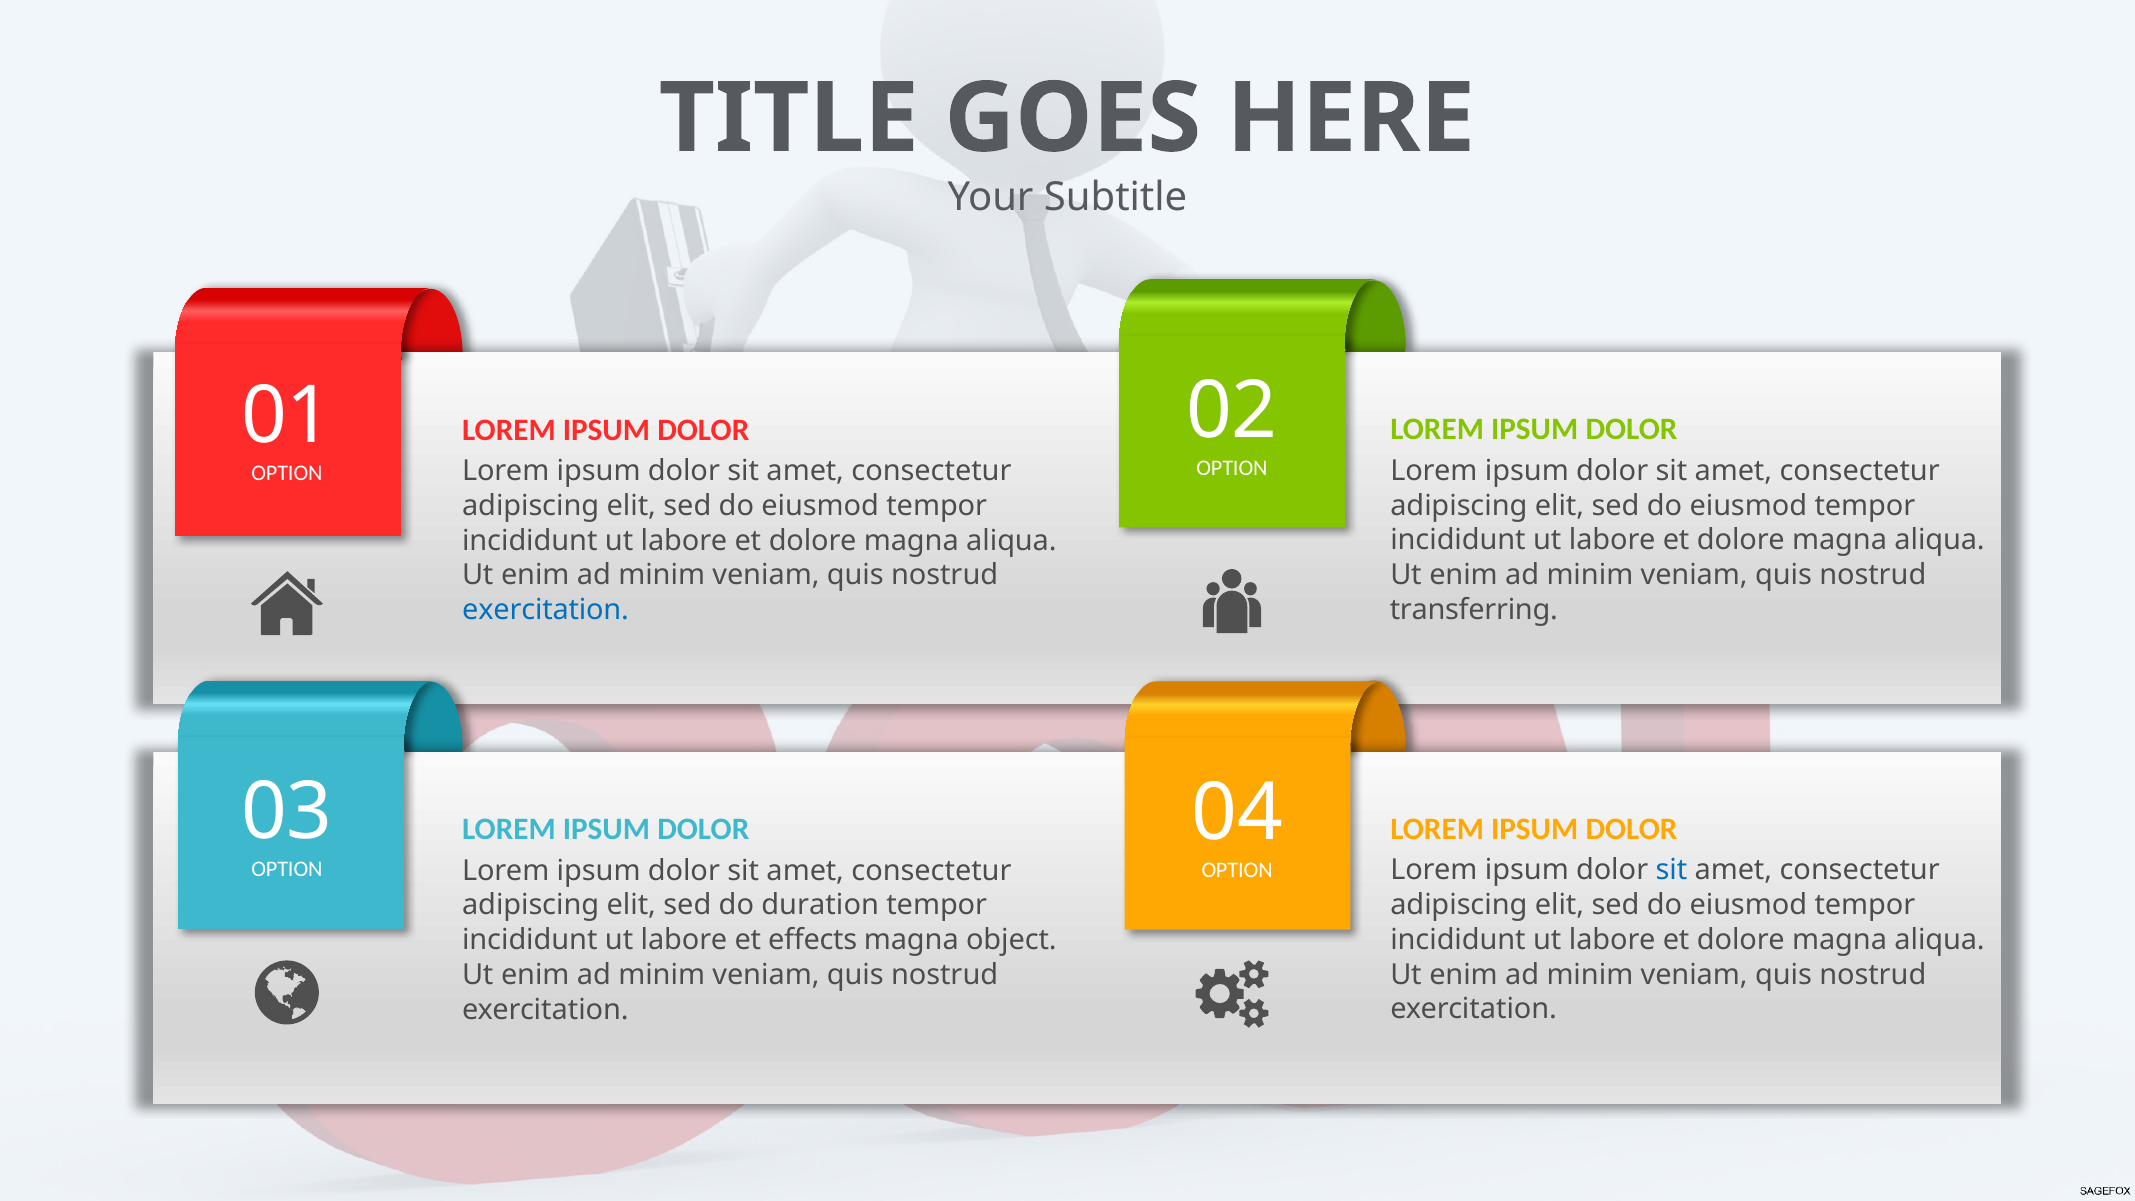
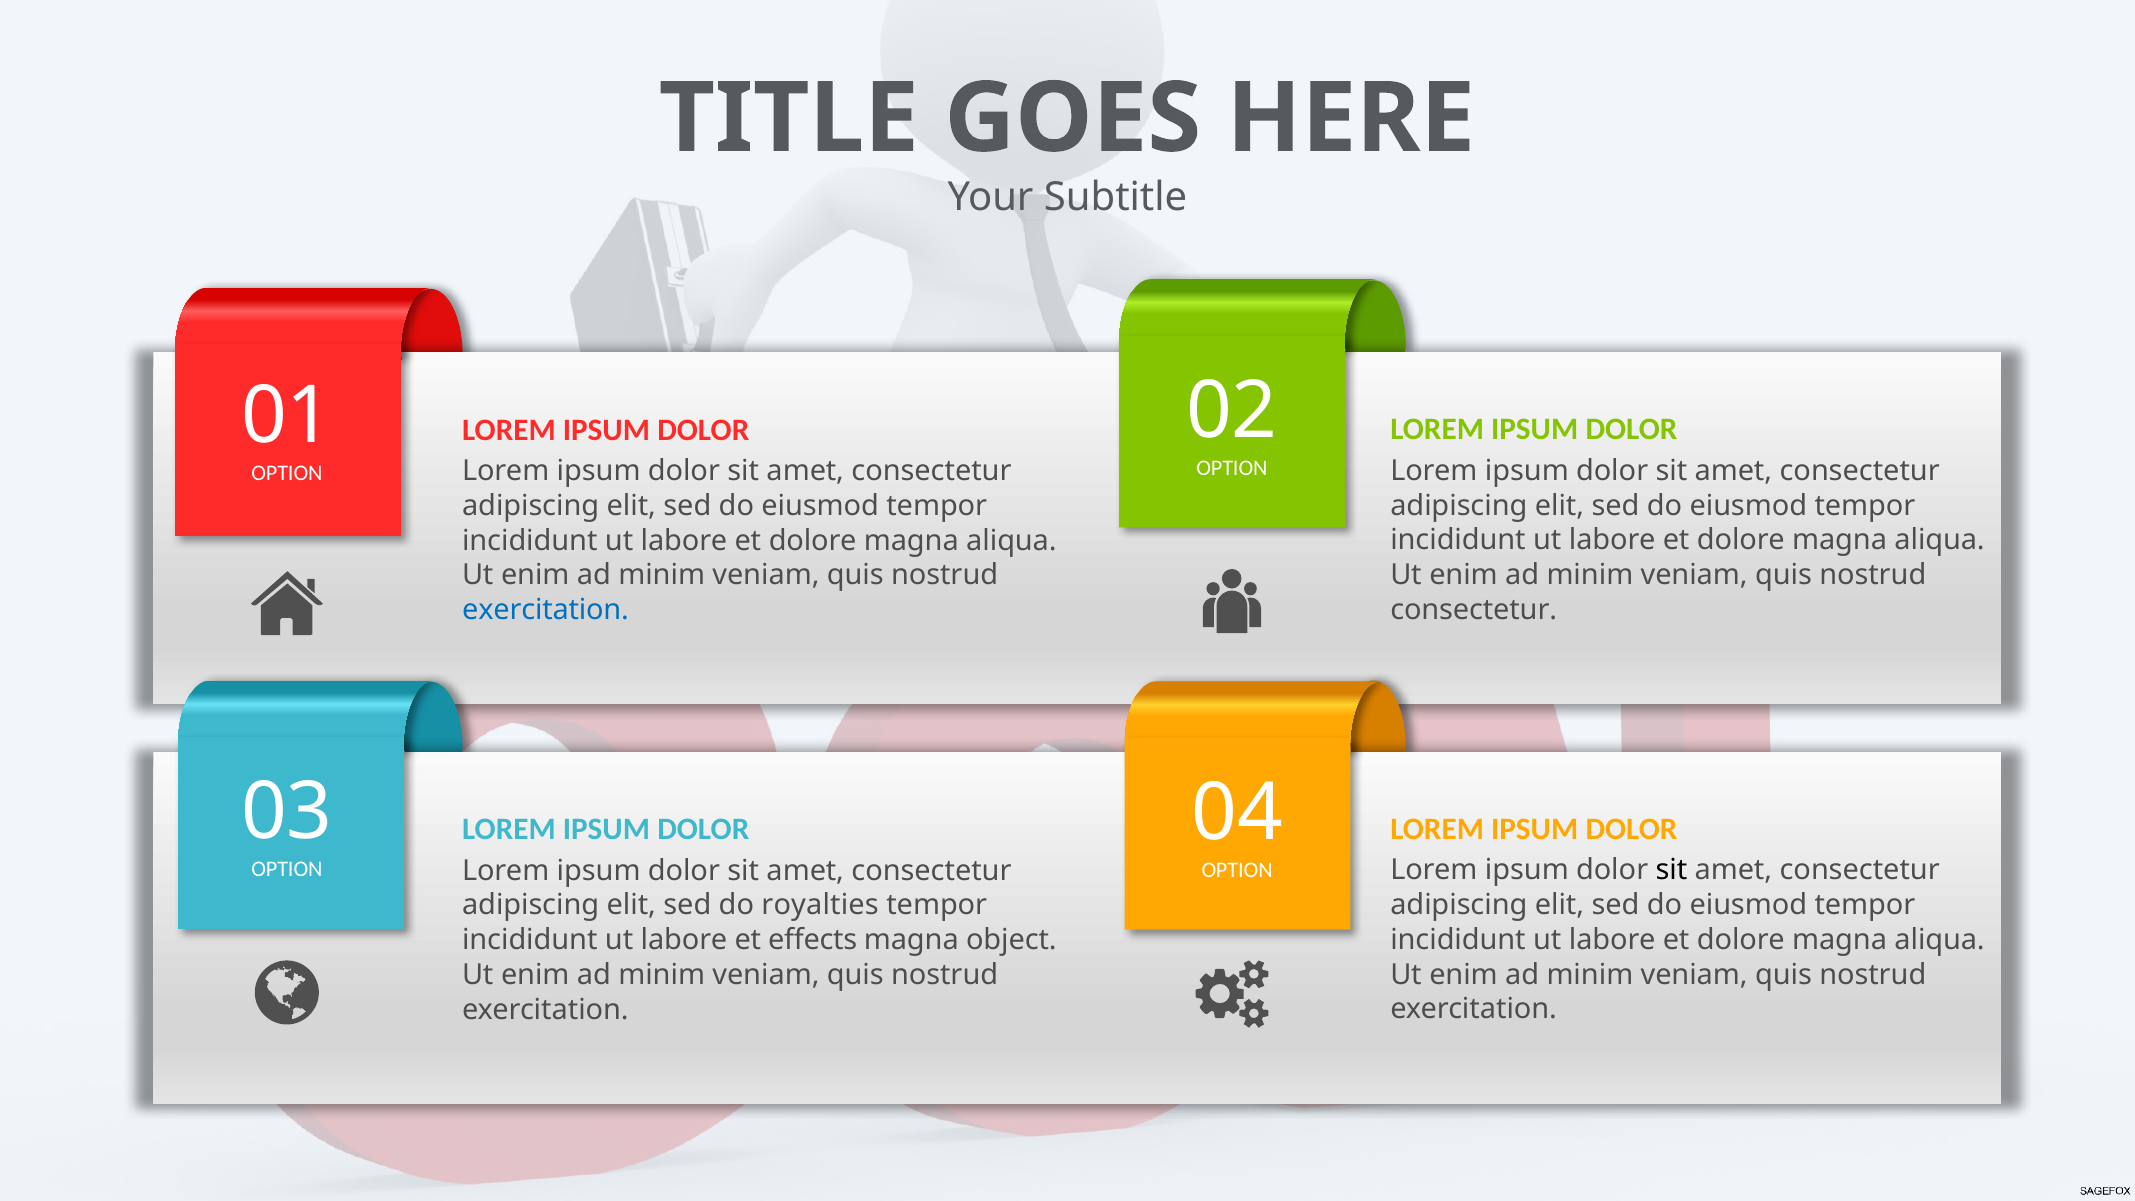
transferring: transferring -> consectetur (1474, 610)
sit colour: blue -> black (1671, 870)
duration: duration -> royalties (820, 905)
